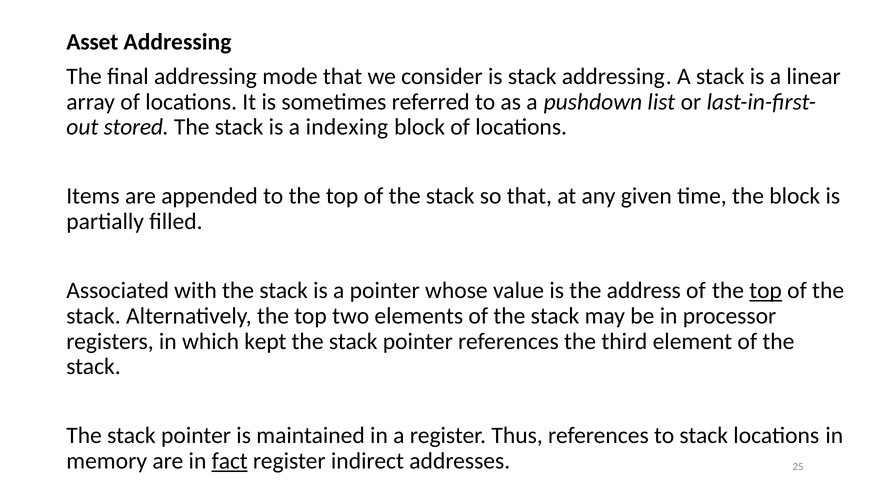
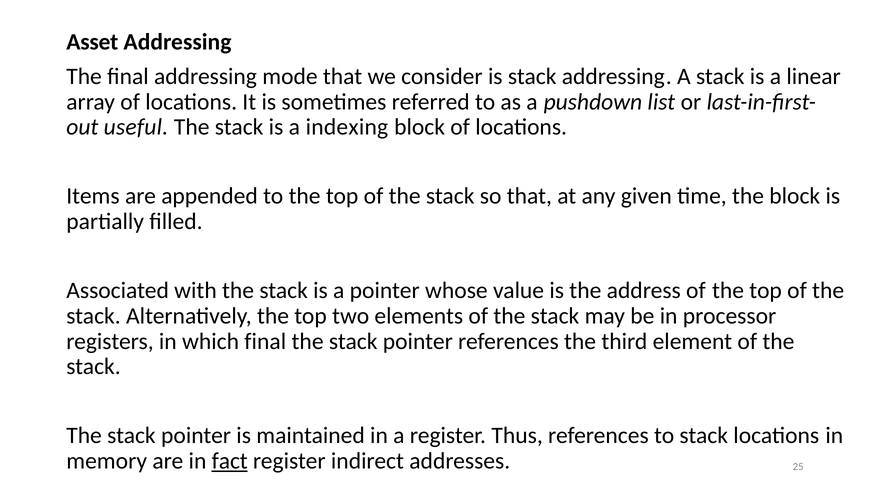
stored: stored -> useful (136, 127)
top underline: present -> none (766, 291)
which kept: kept -> final (265, 342)
